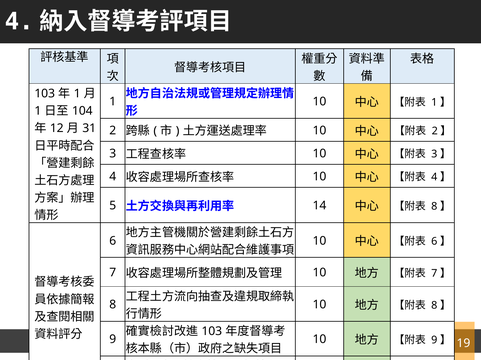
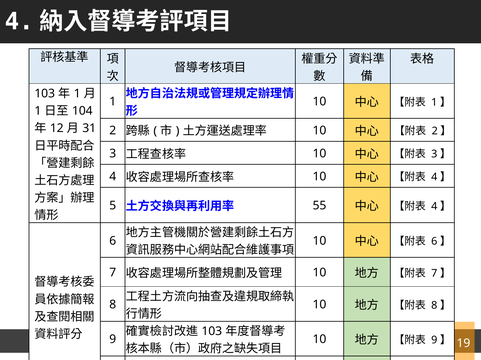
14: 14 -> 55 (319, 206)
8: 8 -> 4 (434, 207)
